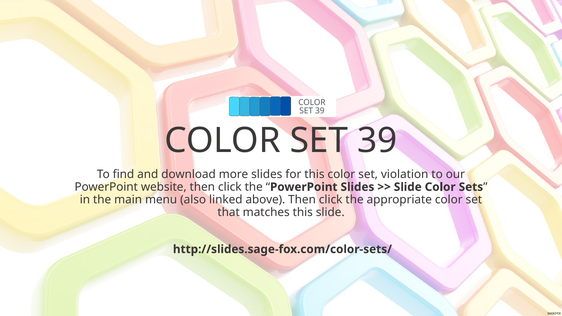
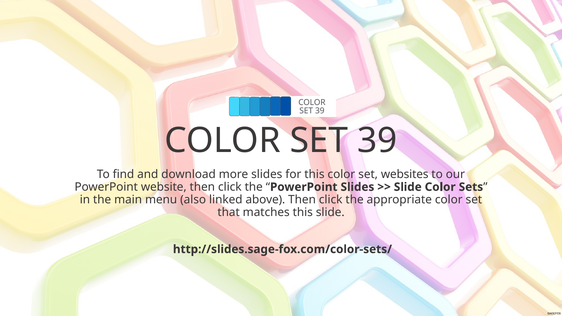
violation: violation -> websites (405, 174)
